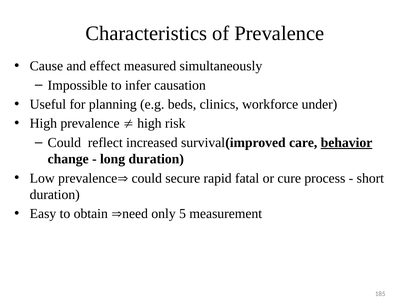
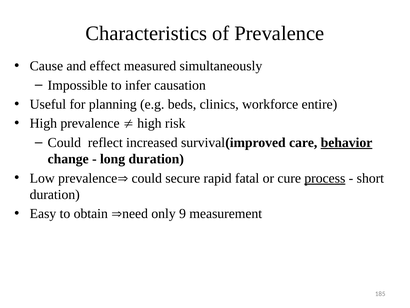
under: under -> entire (319, 104)
process underline: none -> present (325, 178)
5: 5 -> 9 (183, 213)
